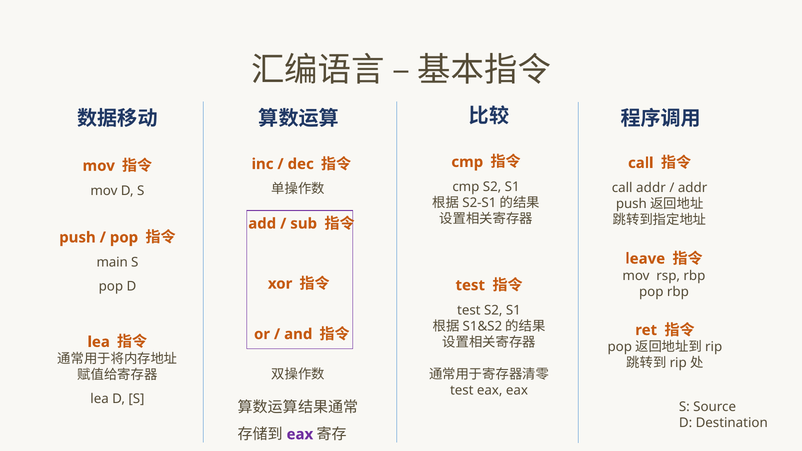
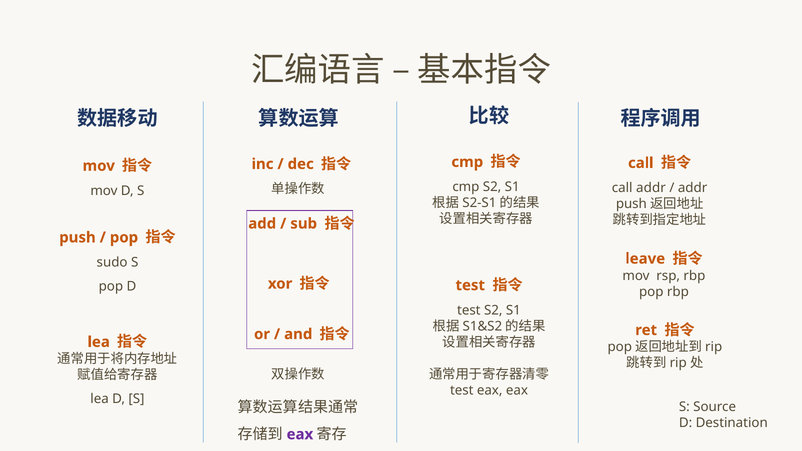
main: main -> sudo (112, 262)
